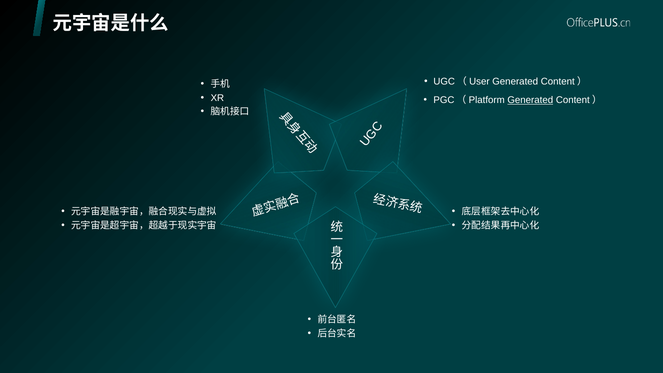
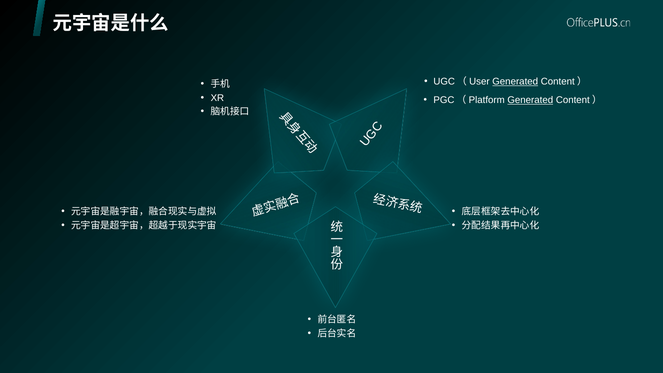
Generated underline: none -> present (515, 82)
